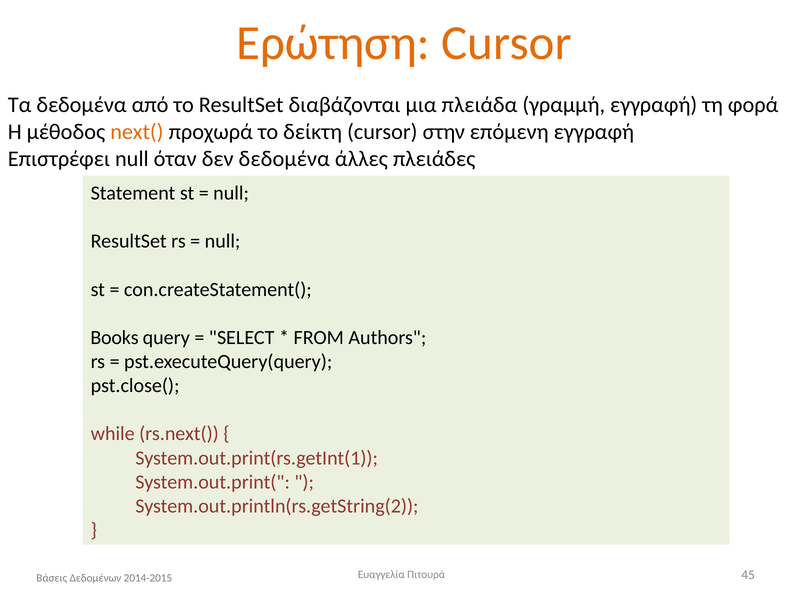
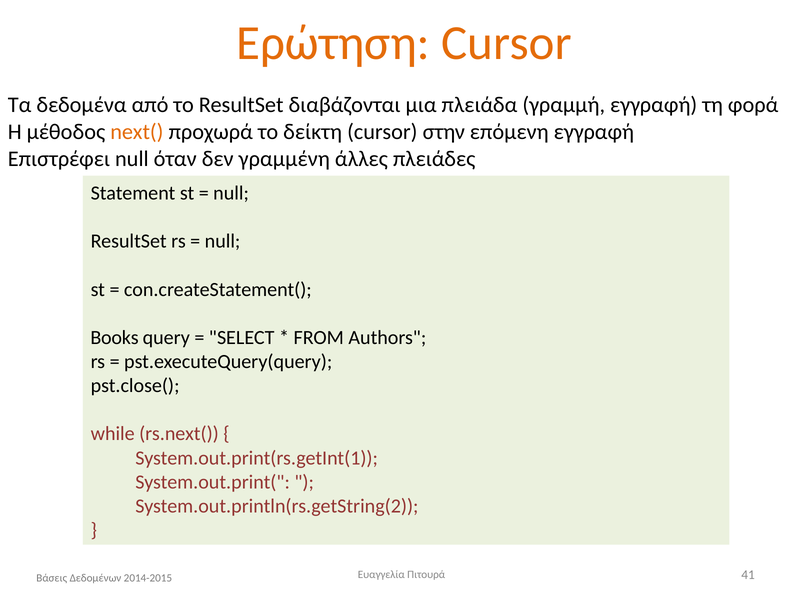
δεν δεδομένα: δεδομένα -> γραμμένη (284, 159)
45: 45 -> 41 (748, 575)
